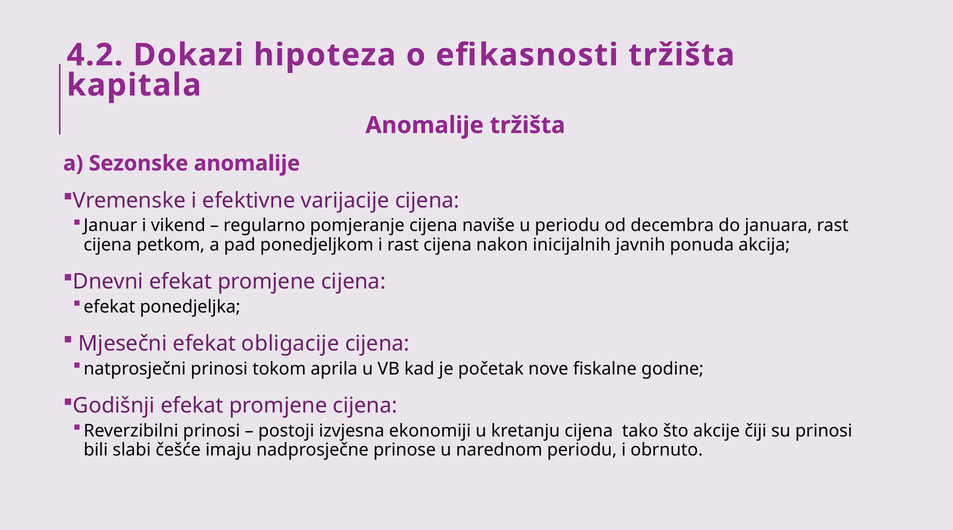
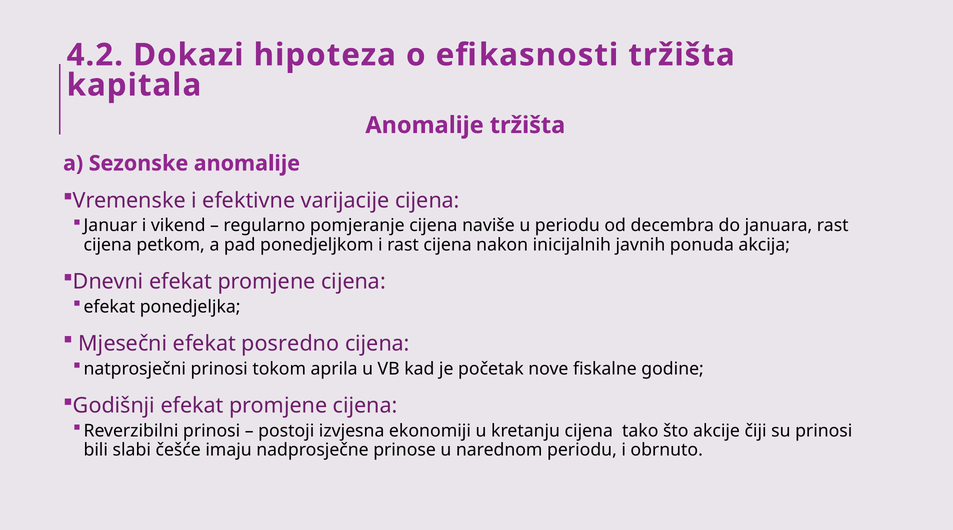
obligacije: obligacije -> posredno (290, 343)
